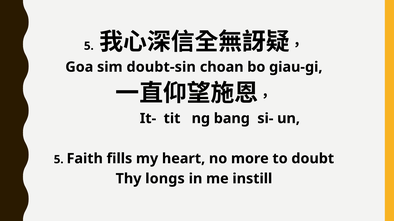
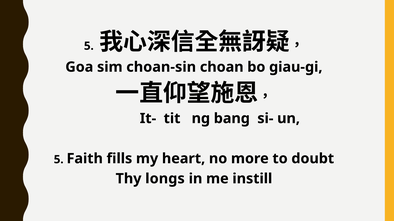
doubt-sin: doubt-sin -> choan-sin (161, 67)
